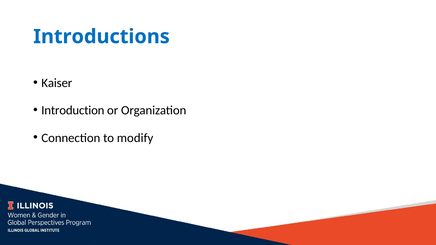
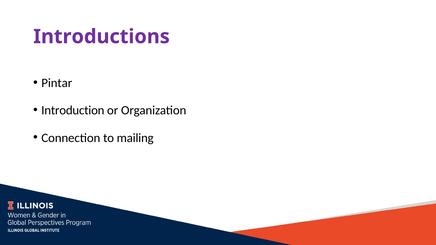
Introductions colour: blue -> purple (102, 37)
Kaiser: Kaiser -> Pintar (57, 83)
modify: modify -> mailing (135, 138)
